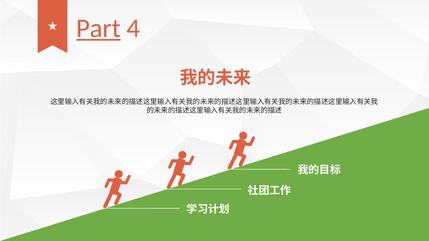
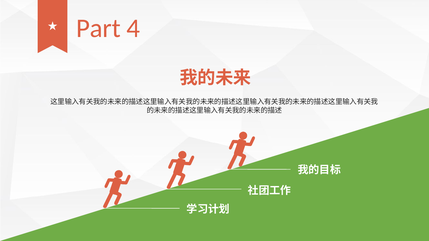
Part underline: present -> none (98, 28)
